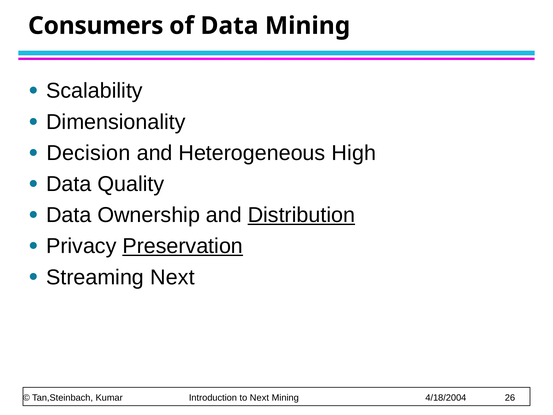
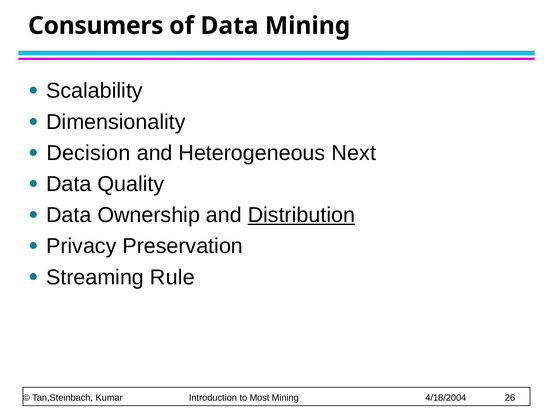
High: High -> Next (354, 153)
Preservation underline: present -> none (183, 246)
Streaming Next: Next -> Rule (172, 277)
Next: Next -> Most (260, 398)
